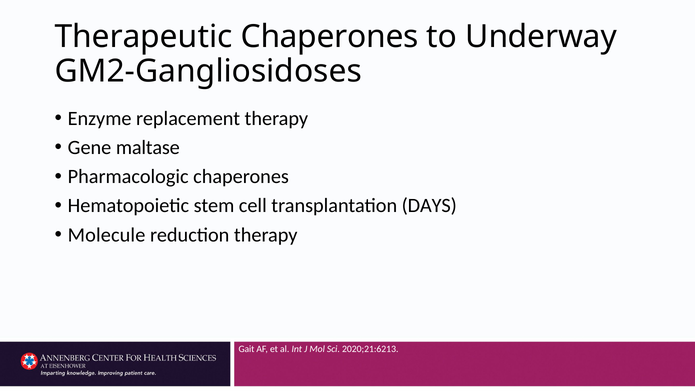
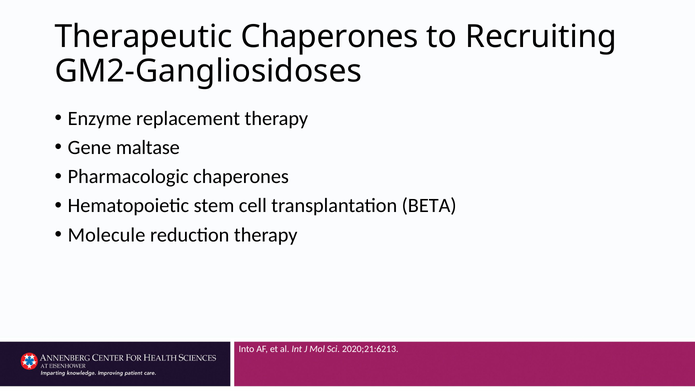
Underway: Underway -> Recruiting (541, 37)
DAYS: DAYS -> BETA (429, 206)
Gait: Gait -> Into (246, 349)
